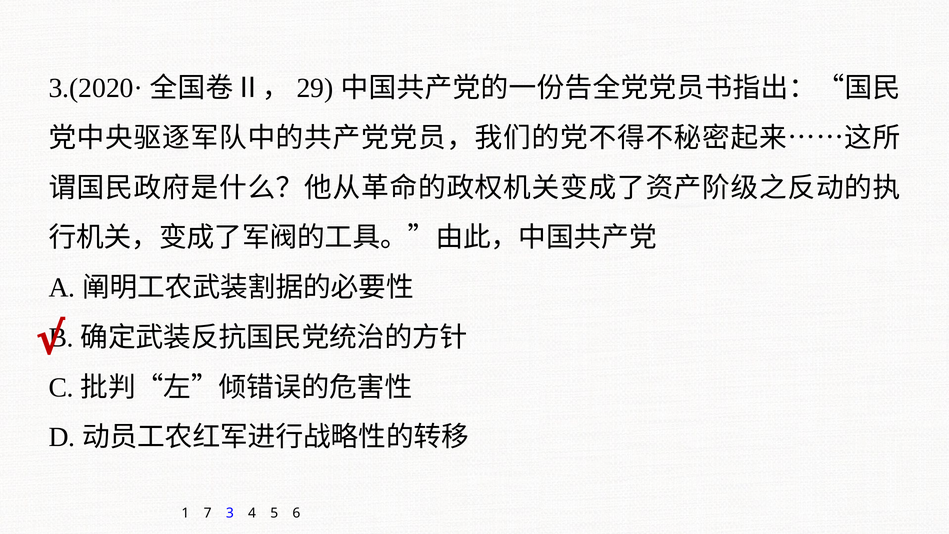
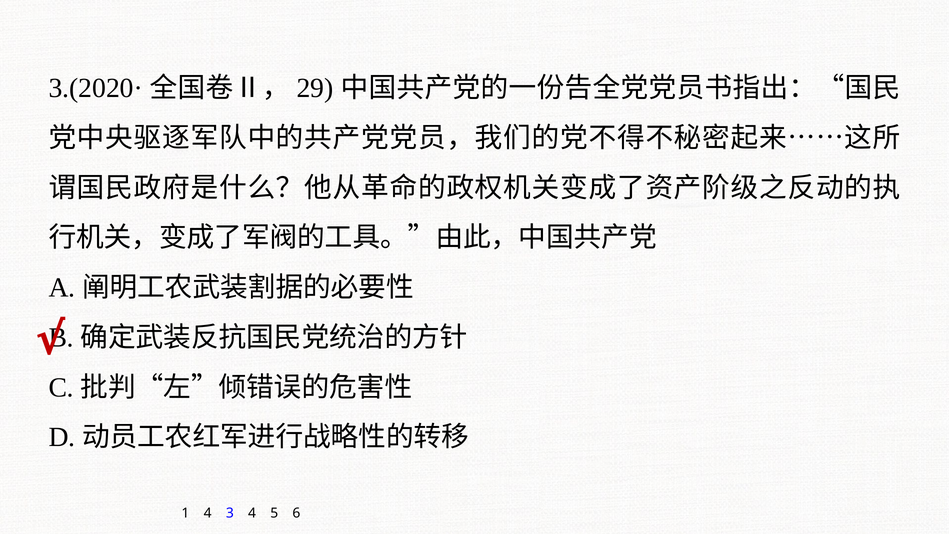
1 7: 7 -> 4 (208, 513)
